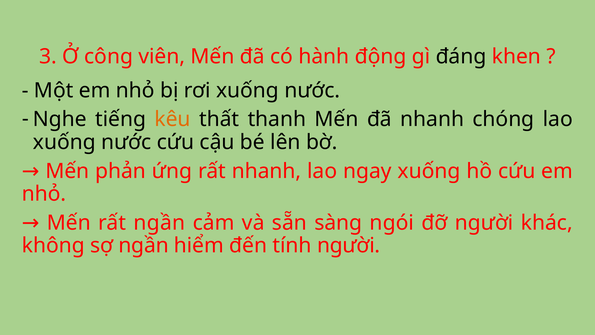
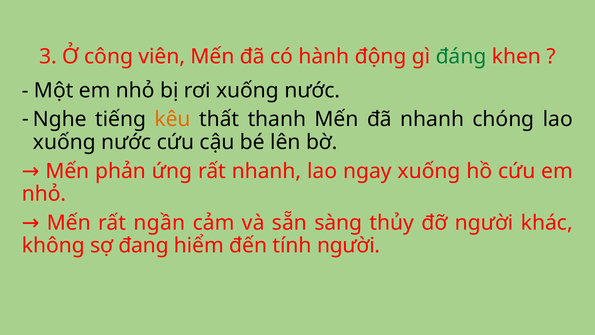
đáng colour: black -> green (461, 57)
ngói: ngói -> thủy (392, 223)
sợ ngần: ngần -> đang (144, 245)
